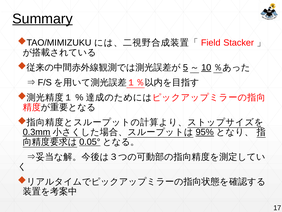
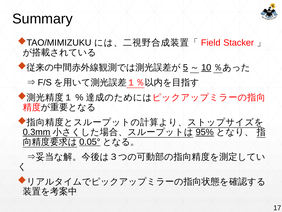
Summary underline: present -> none (43, 19)
